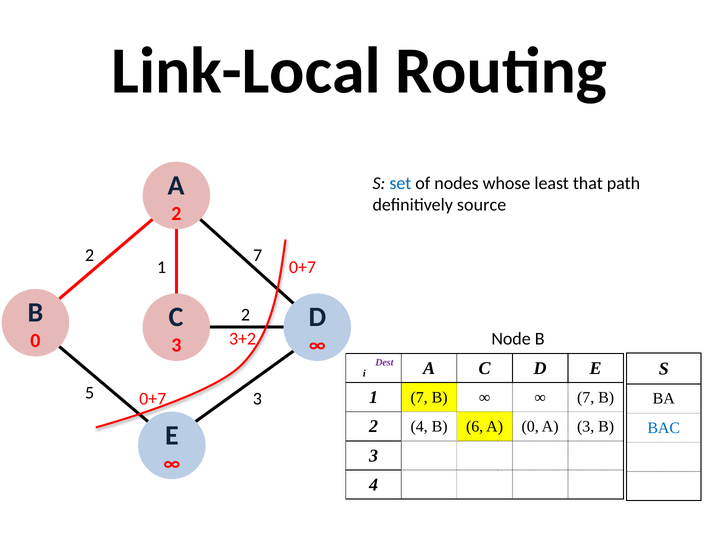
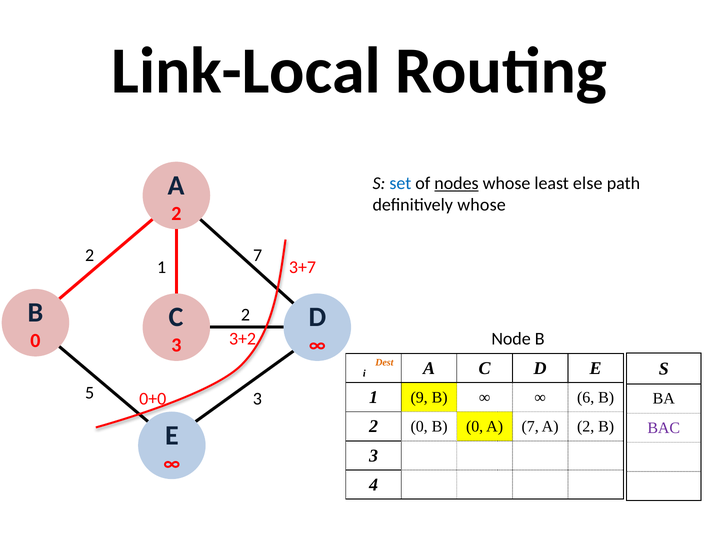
nodes underline: none -> present (456, 183)
that: that -> else (588, 183)
definitively source: source -> whose (482, 205)
0+7: 0+7 -> 3+7 (303, 267)
Dest colour: purple -> orange (384, 363)
1 7: 7 -> 9 (419, 397)
7: 7 -> 6 (586, 397)
0+7: 0+7 -> 0+0 (153, 399)
2 4: 4 -> 0 (419, 427)
6: 6 -> 0 (475, 427)
A 0: 0 -> 7 (530, 427)
3: 3 -> 2 (586, 427)
BAC colour: blue -> purple (664, 428)
